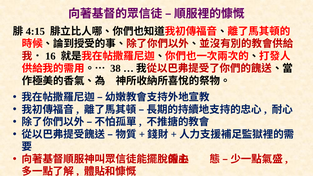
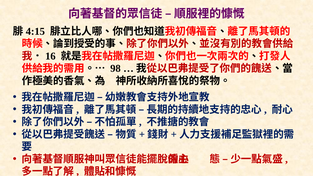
38: 38 -> 98 (115, 69)
